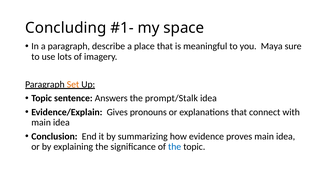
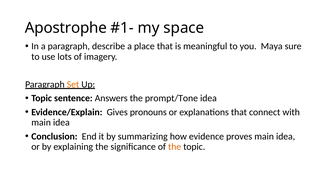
Concluding: Concluding -> Apostrophe (66, 28)
prompt/Stalk: prompt/Stalk -> prompt/Tone (171, 98)
the colour: blue -> orange (175, 146)
